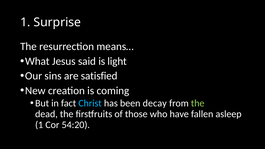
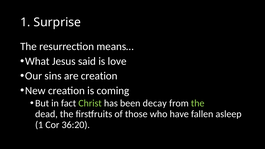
light: light -> love (117, 61)
are satisfied: satisfied -> creation (99, 76)
Christ colour: light blue -> light green (90, 103)
54:20: 54:20 -> 36:20 (76, 125)
